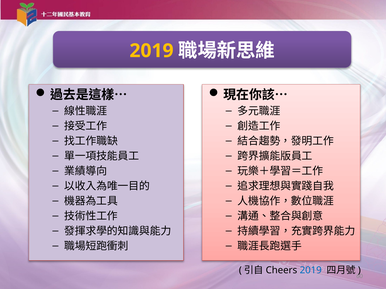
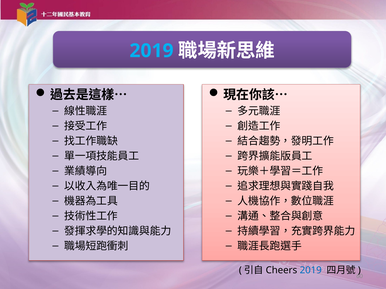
2019 colour: yellow -> light blue (152, 51)
